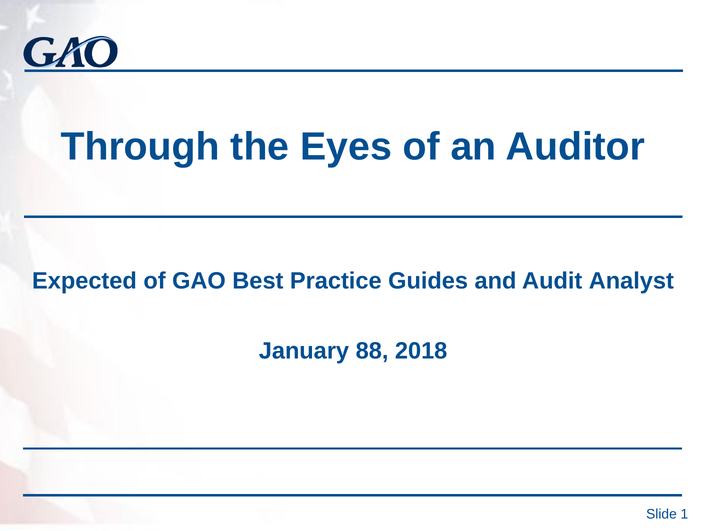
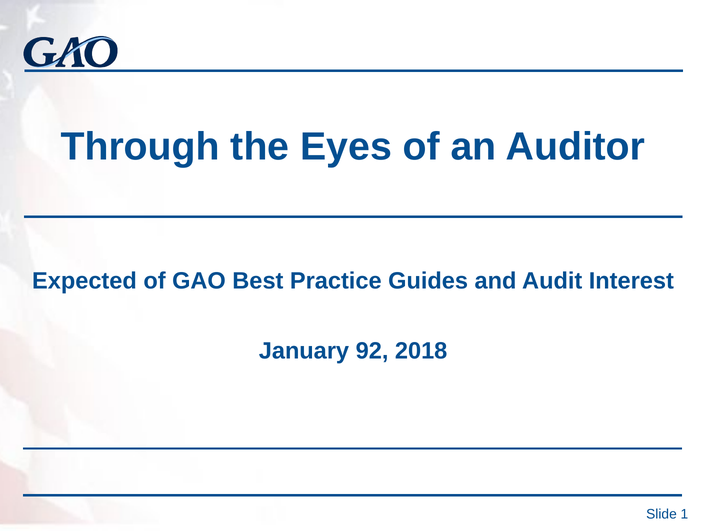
Analyst: Analyst -> Interest (631, 281)
88: 88 -> 92 (372, 350)
